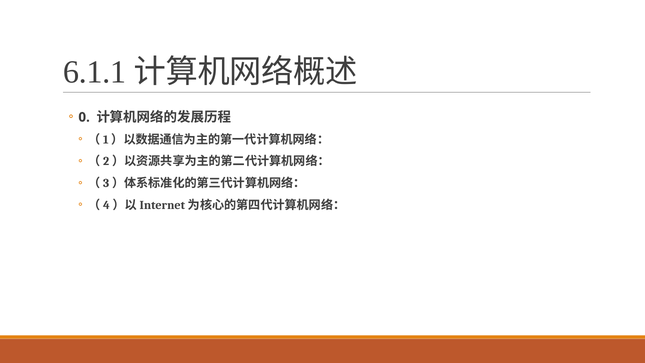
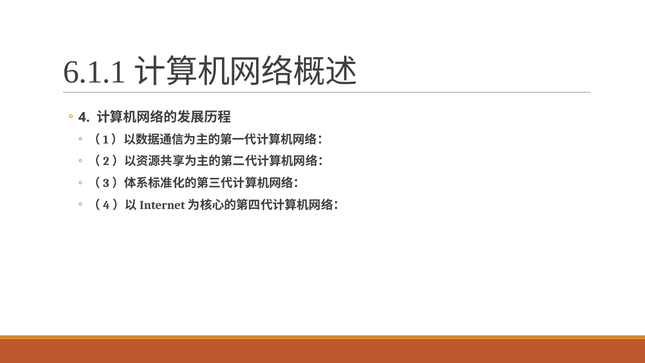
0: 0 -> 4 (84, 117)
